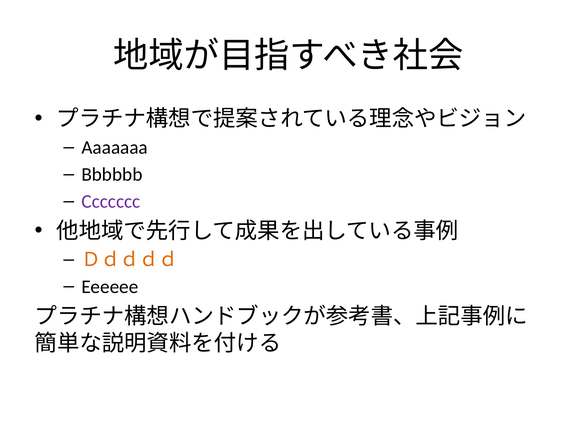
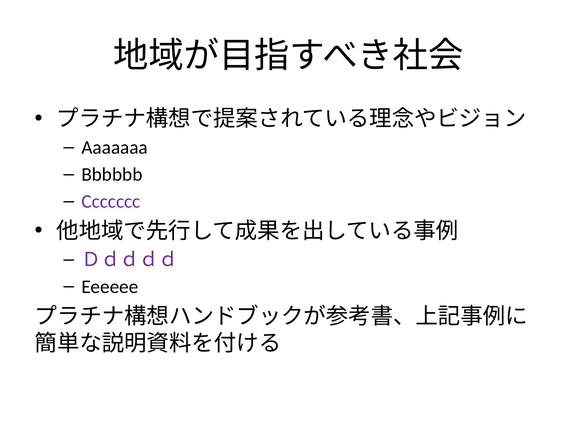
Ｄｄｄｄｄ colour: orange -> purple (130, 260)
